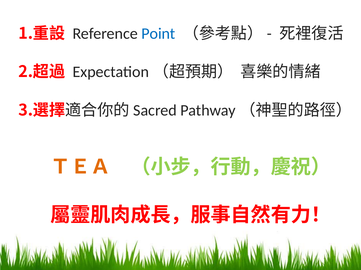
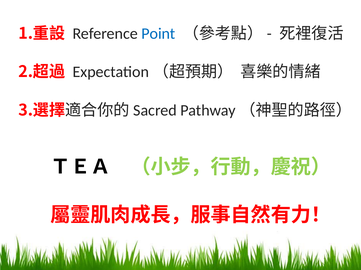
ＴＥＡ colour: orange -> black (80, 167)
